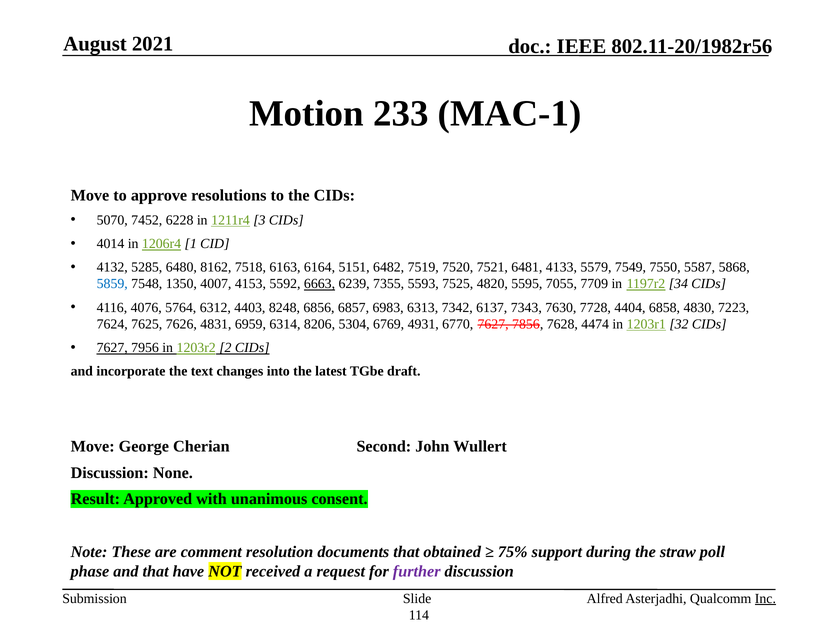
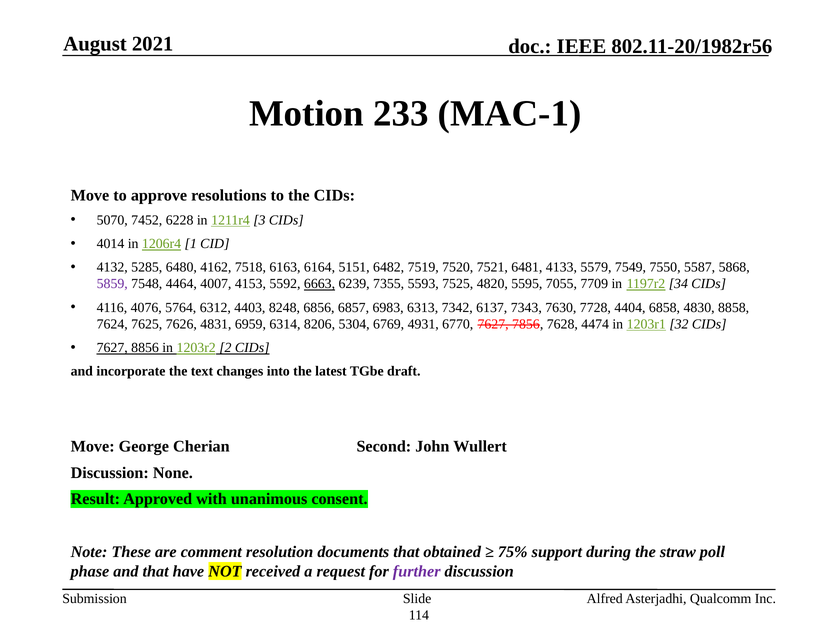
8162: 8162 -> 4162 (216, 267)
5859 colour: blue -> purple (112, 284)
1350: 1350 -> 4464 (181, 284)
7223: 7223 -> 8858 (734, 307)
7956: 7956 -> 8856 (145, 347)
Inc underline: present -> none (765, 598)
